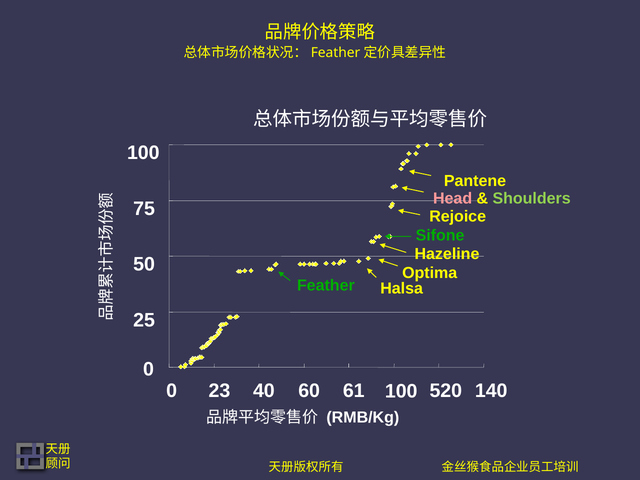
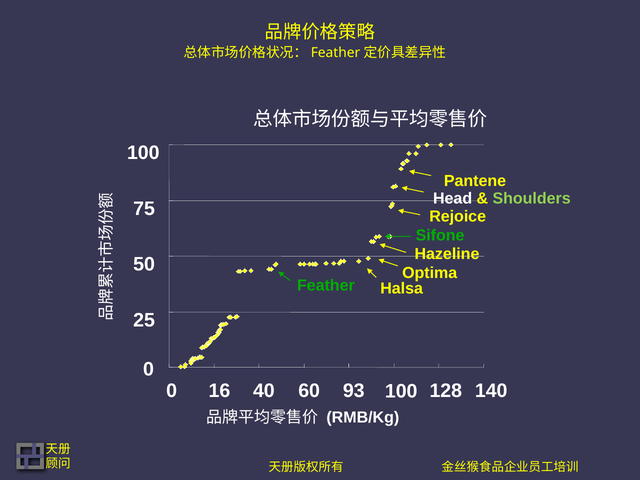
Head colour: pink -> white (453, 199)
23: 23 -> 16 (219, 391)
61: 61 -> 93 (354, 391)
520: 520 -> 128 (446, 391)
